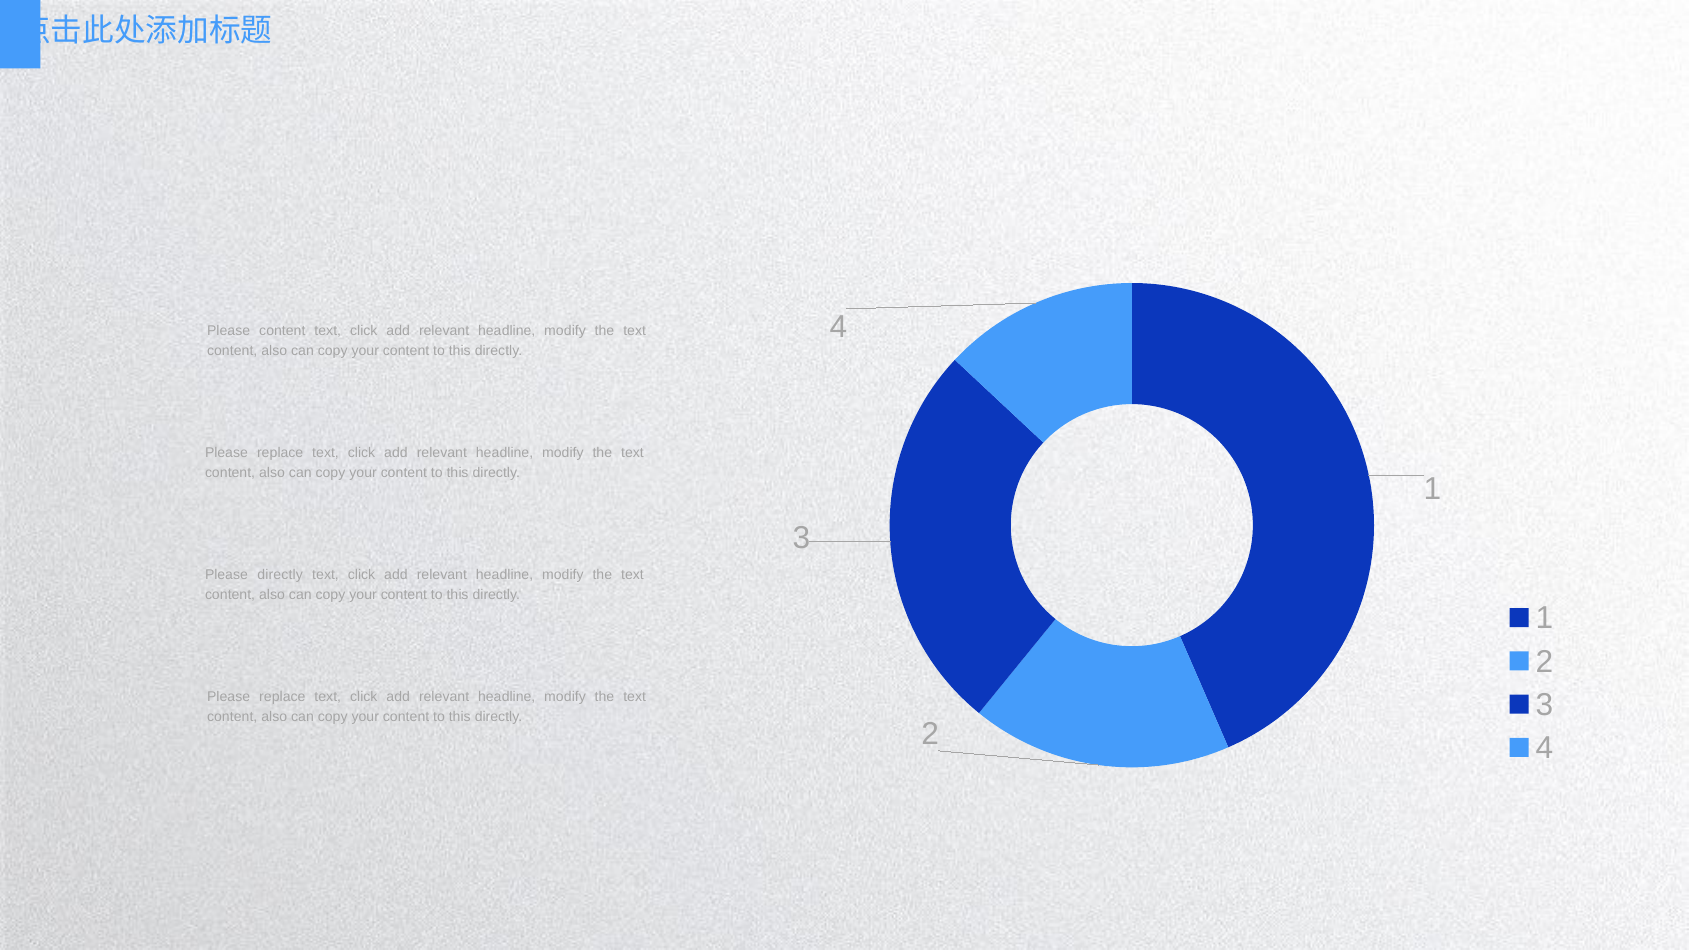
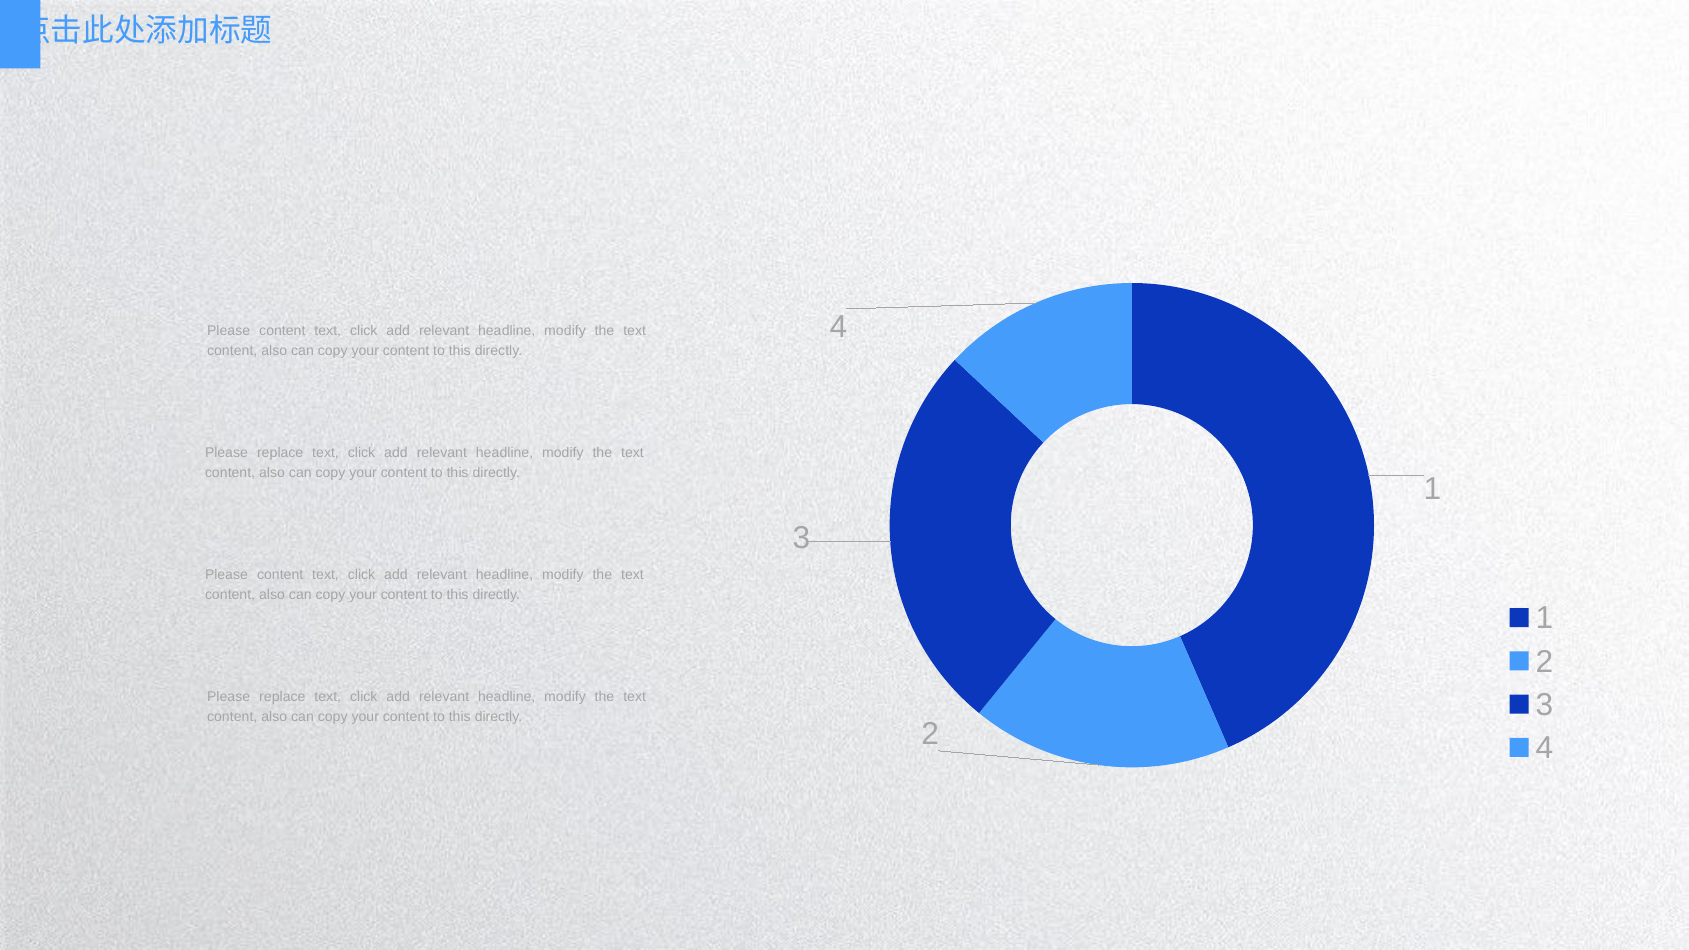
directly: directly -> content (280, 575)
